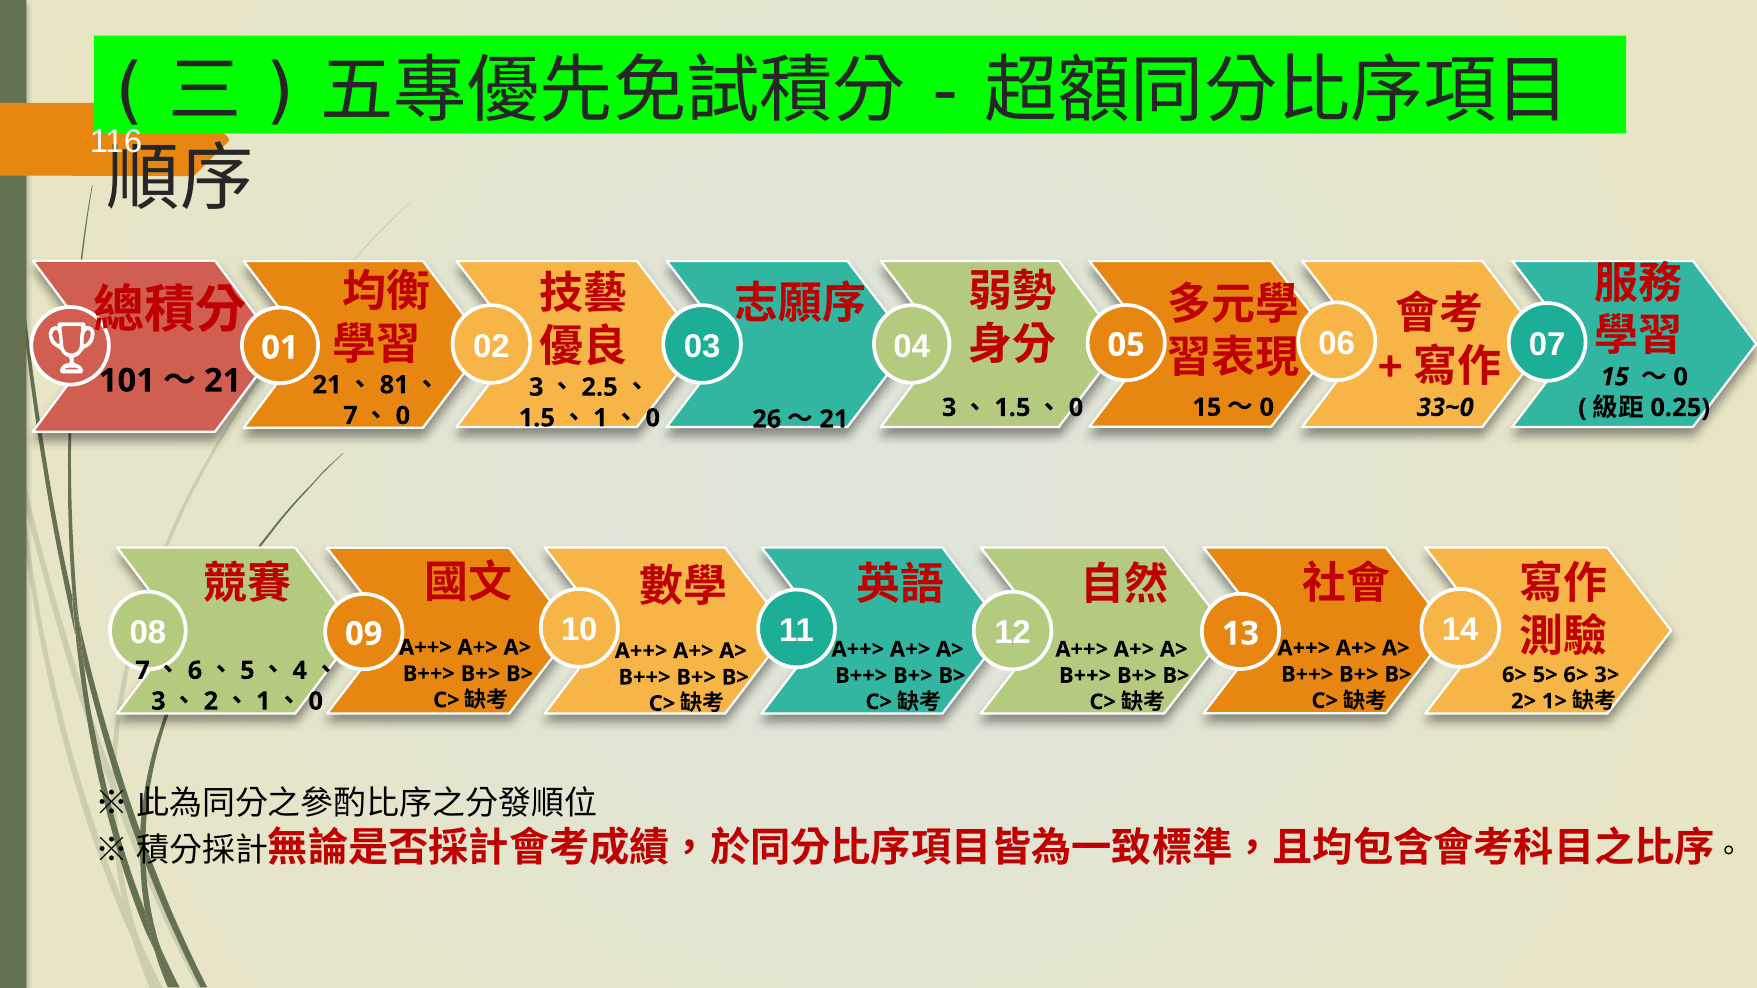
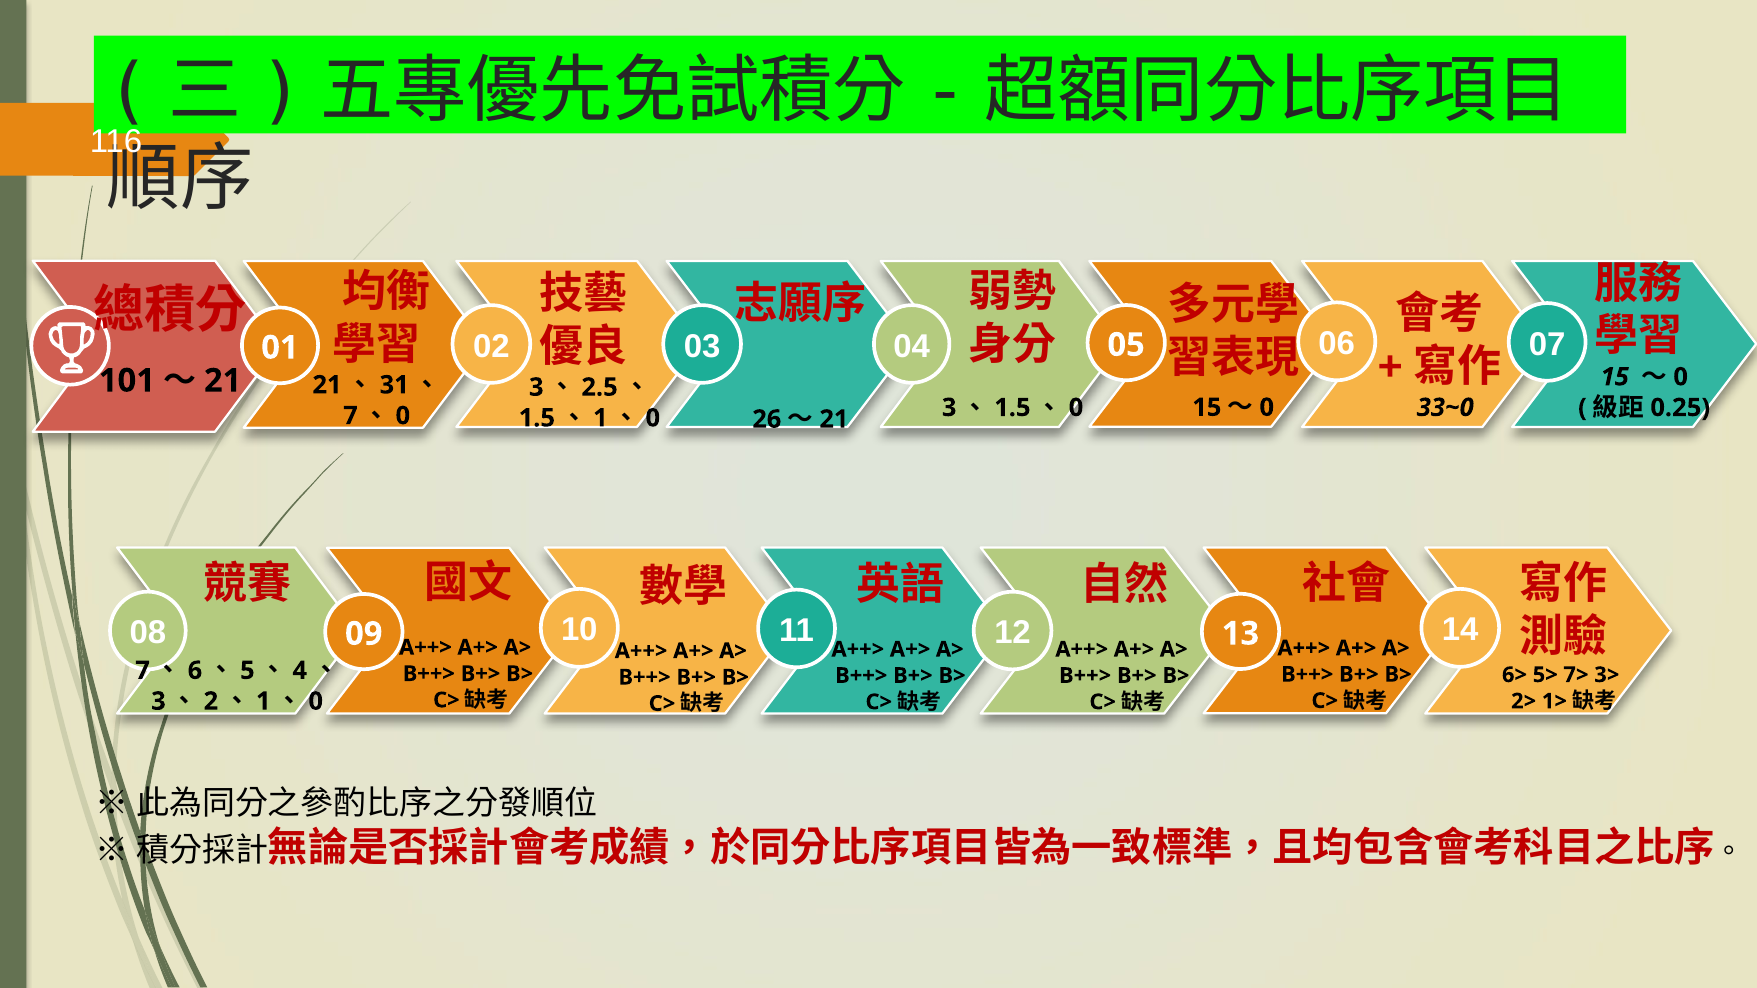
81: 81 -> 31 (394, 385)
5> 6>: 6> -> 7> (1576, 675)
